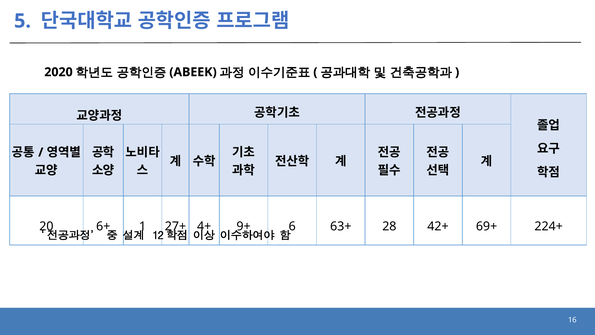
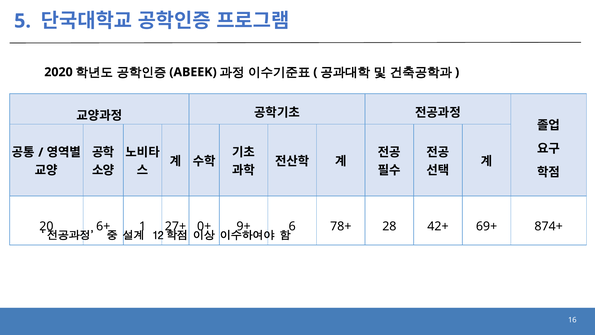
4+: 4+ -> 0+ (204, 226)
63+: 63+ -> 78+ (341, 226)
224+: 224+ -> 874+ (549, 226)
